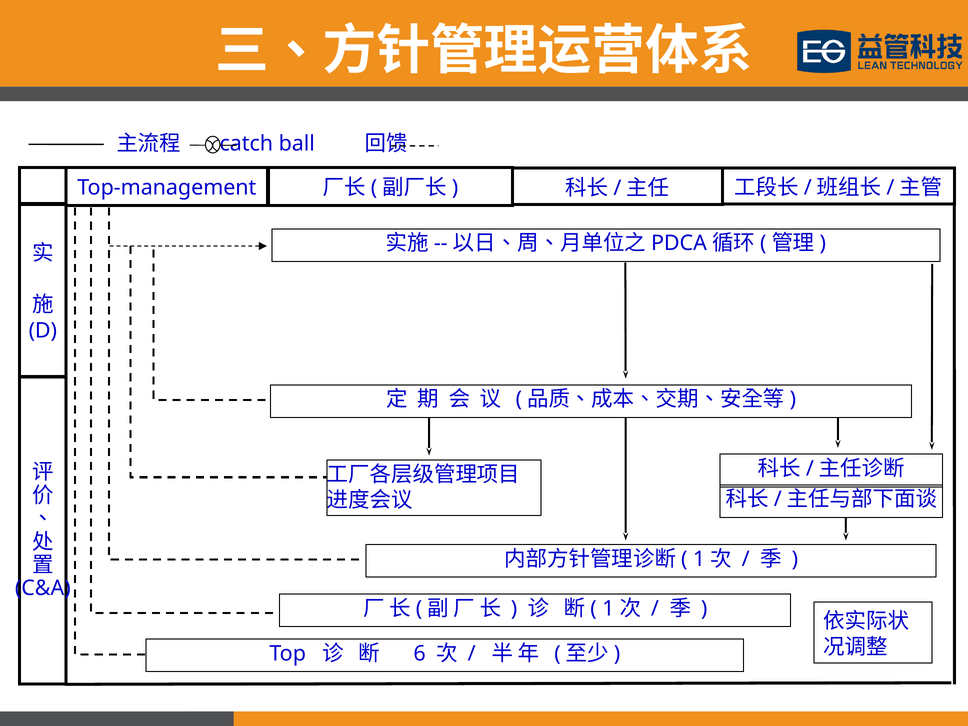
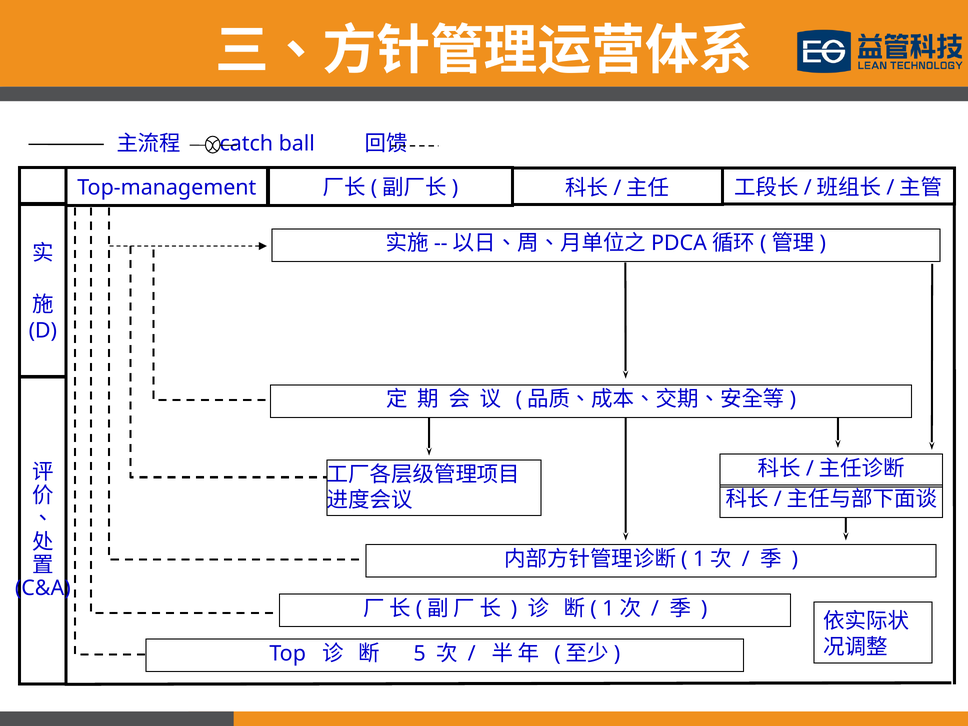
6: 6 -> 5 (420, 654)
